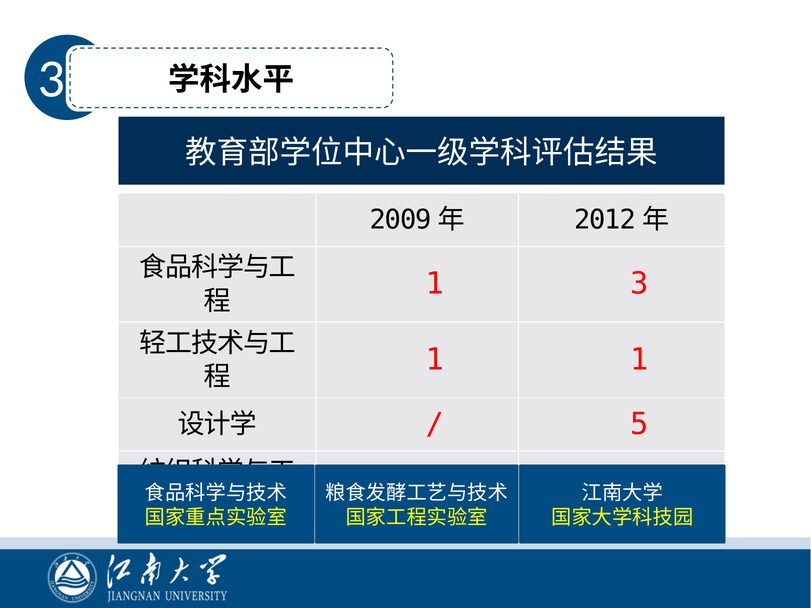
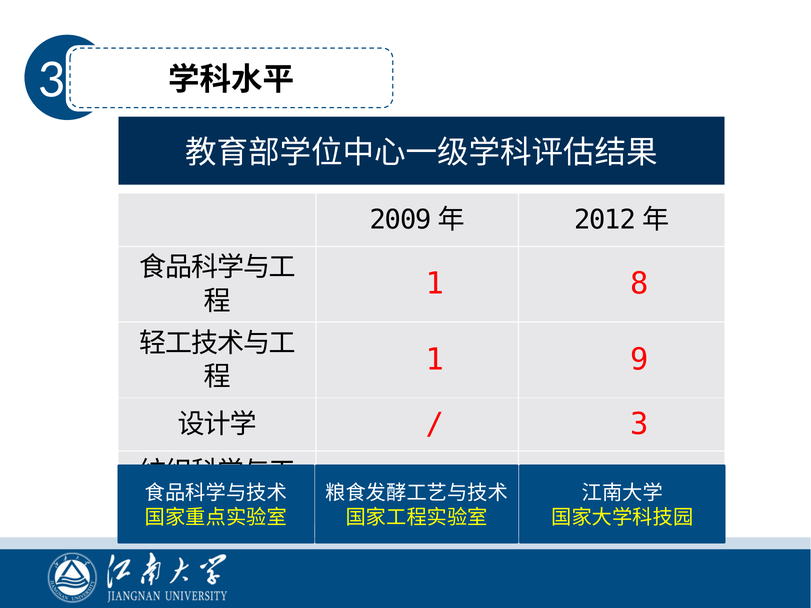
1 3: 3 -> 8 (639, 284)
1 1: 1 -> 9 (639, 360)
5: 5 -> 3 (639, 424)
